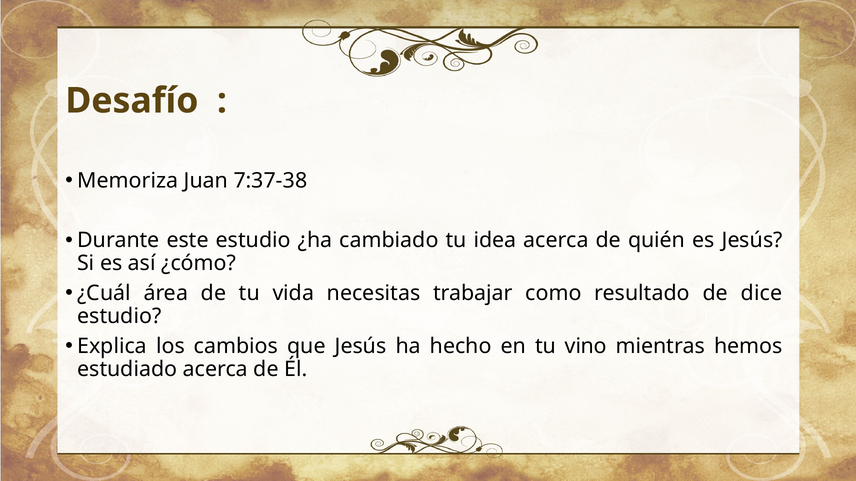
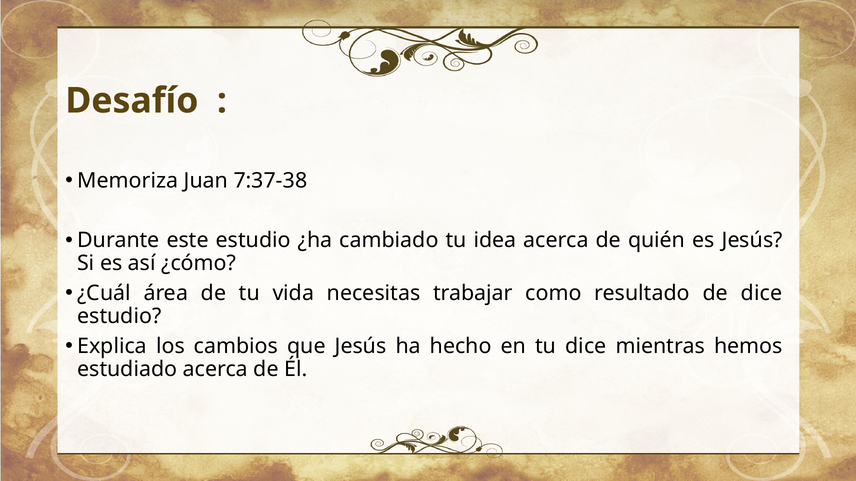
tu vino: vino -> dice (586, 346)
